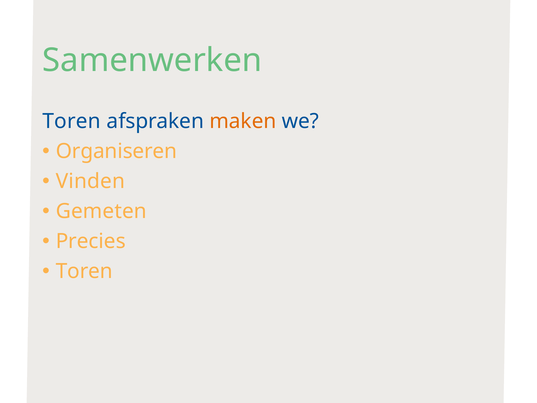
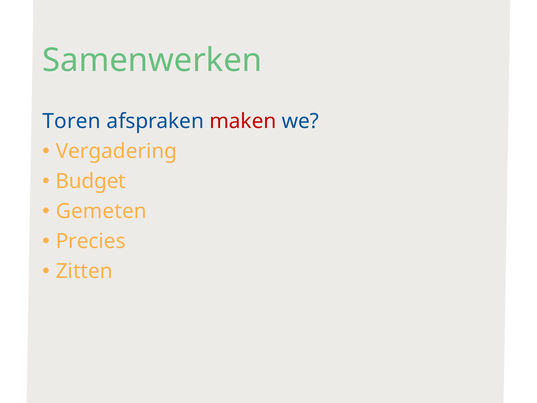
maken colour: orange -> red (243, 121)
Organiseren: Organiseren -> Vergadering (116, 151)
Vinden: Vinden -> Budget (91, 181)
Toren: Toren -> Zitten (84, 271)
